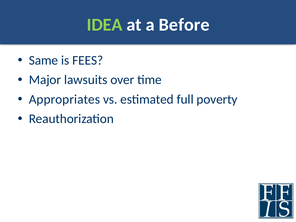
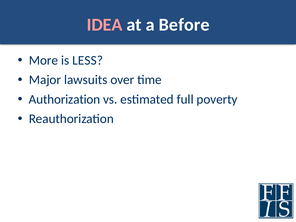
IDEA colour: light green -> pink (105, 25)
Same: Same -> More (43, 60)
FEES: FEES -> LESS (88, 60)
Appropriates: Appropriates -> Authorization (65, 99)
